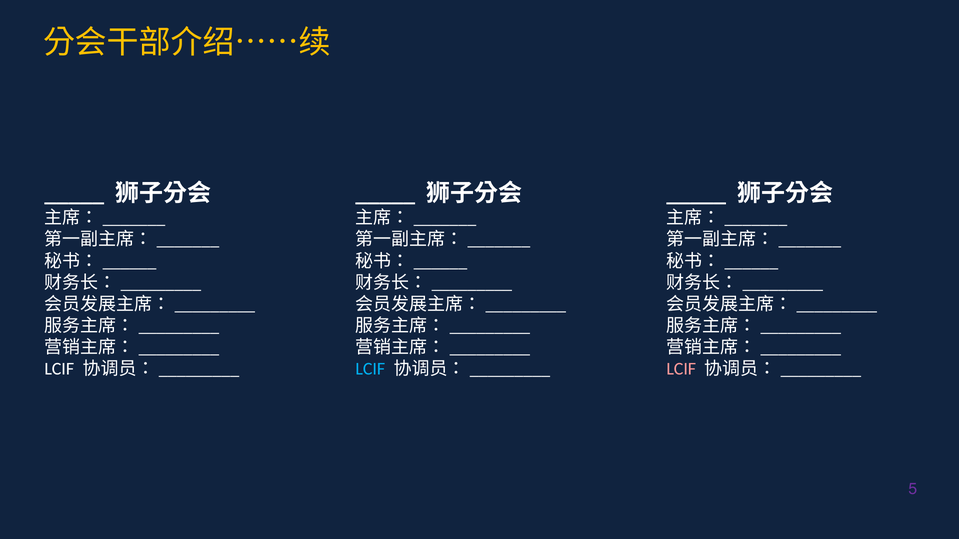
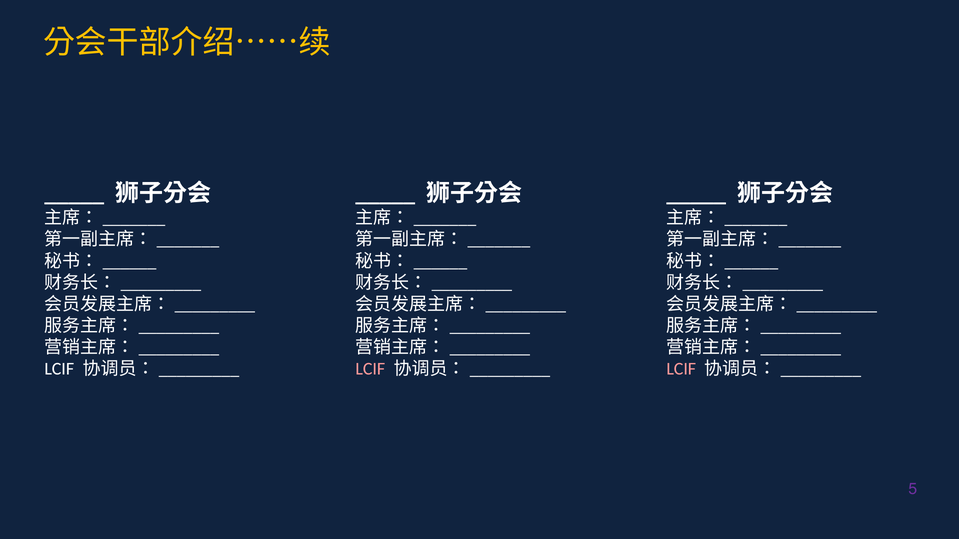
LCIF colour: light blue -> pink (370, 369)
